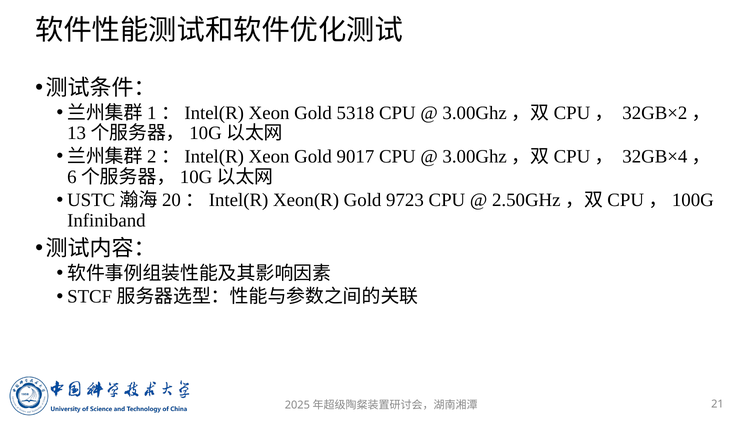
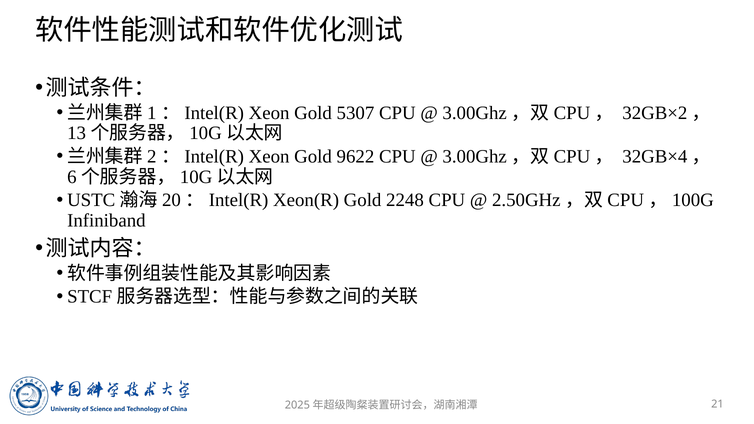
5318: 5318 -> 5307 (355, 113)
9017: 9017 -> 9622 (355, 157)
9723: 9723 -> 2248 (405, 200)
